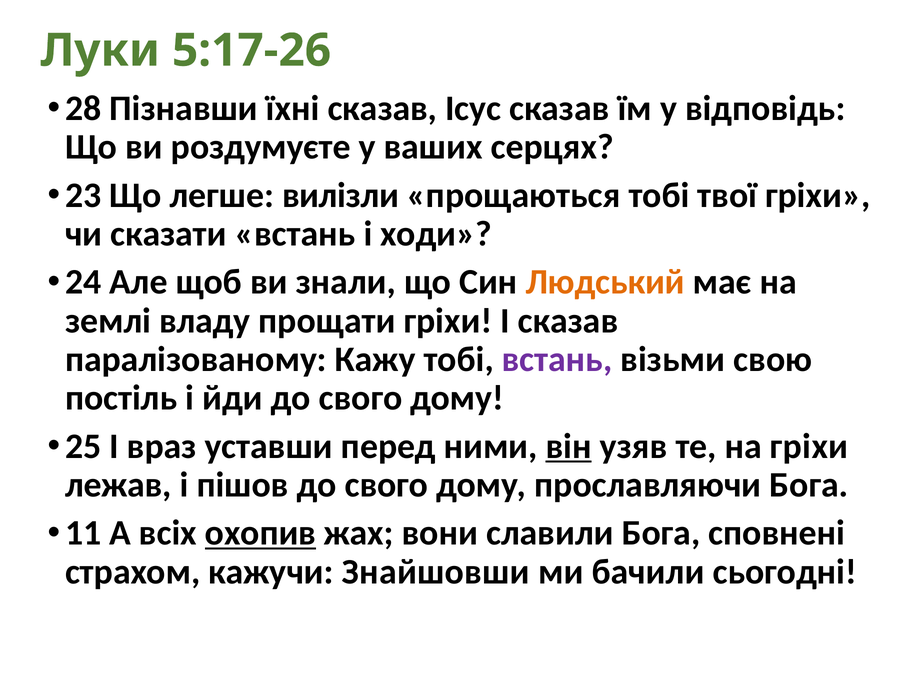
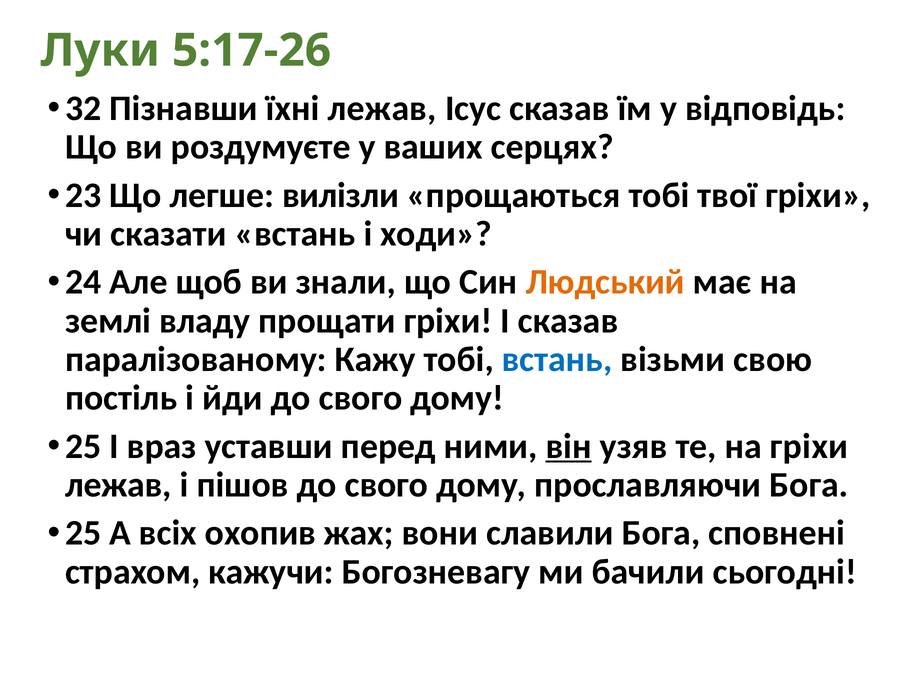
28: 28 -> 32 (83, 108)
їхні сказав: сказав -> лежав (382, 108)
встань colour: purple -> blue (557, 359)
11: 11 -> 25 (83, 533)
охопив underline: present -> none (260, 533)
Знайшовши: Знайшовши -> Богозневагу (436, 571)
